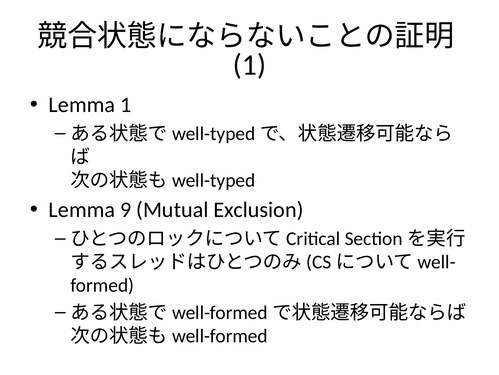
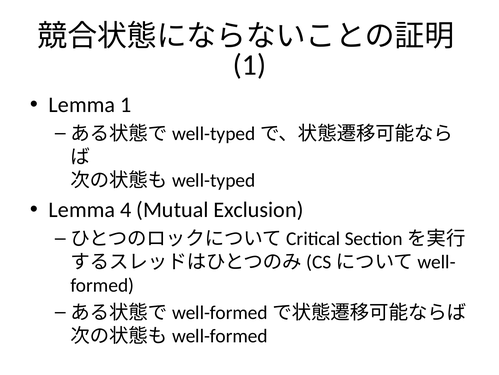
9: 9 -> 4 (126, 210)
